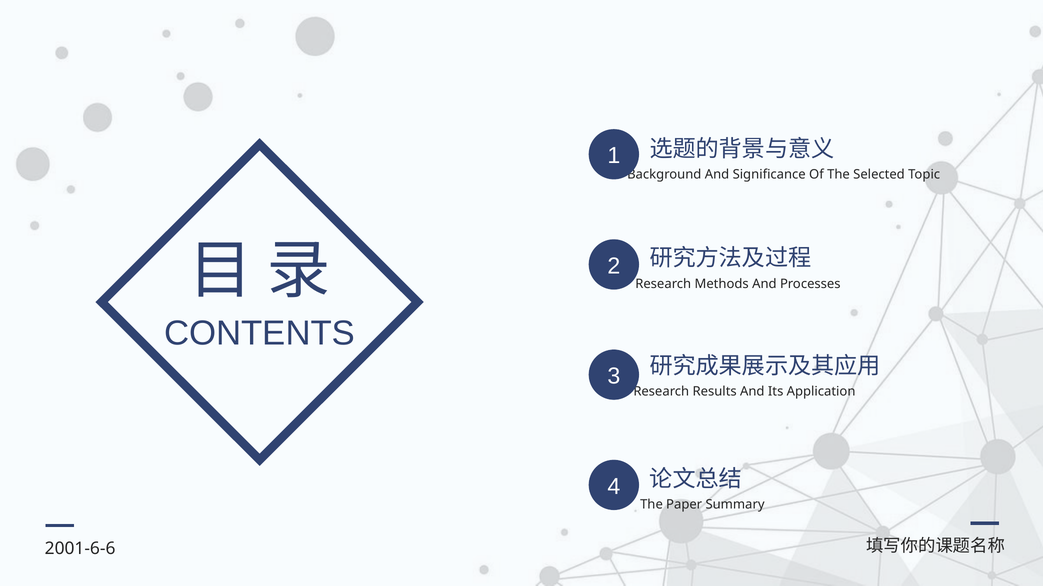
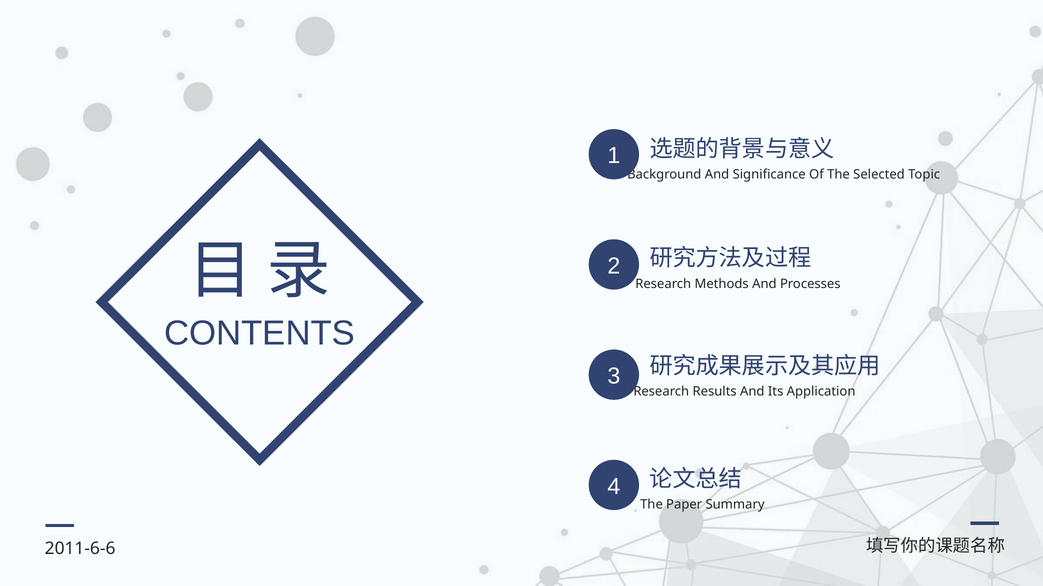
2001-6-6: 2001-6-6 -> 2011-6-6 (80, 549)
